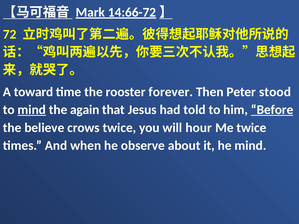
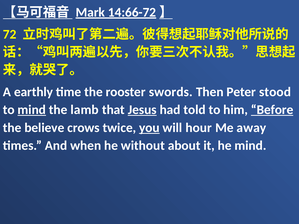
toward: toward -> earthly (34, 92)
forever: forever -> swords (171, 92)
again: again -> lamb (85, 110)
Jesus underline: none -> present (142, 110)
you underline: none -> present (149, 128)
Me twice: twice -> away (251, 128)
observe: observe -> without (143, 146)
